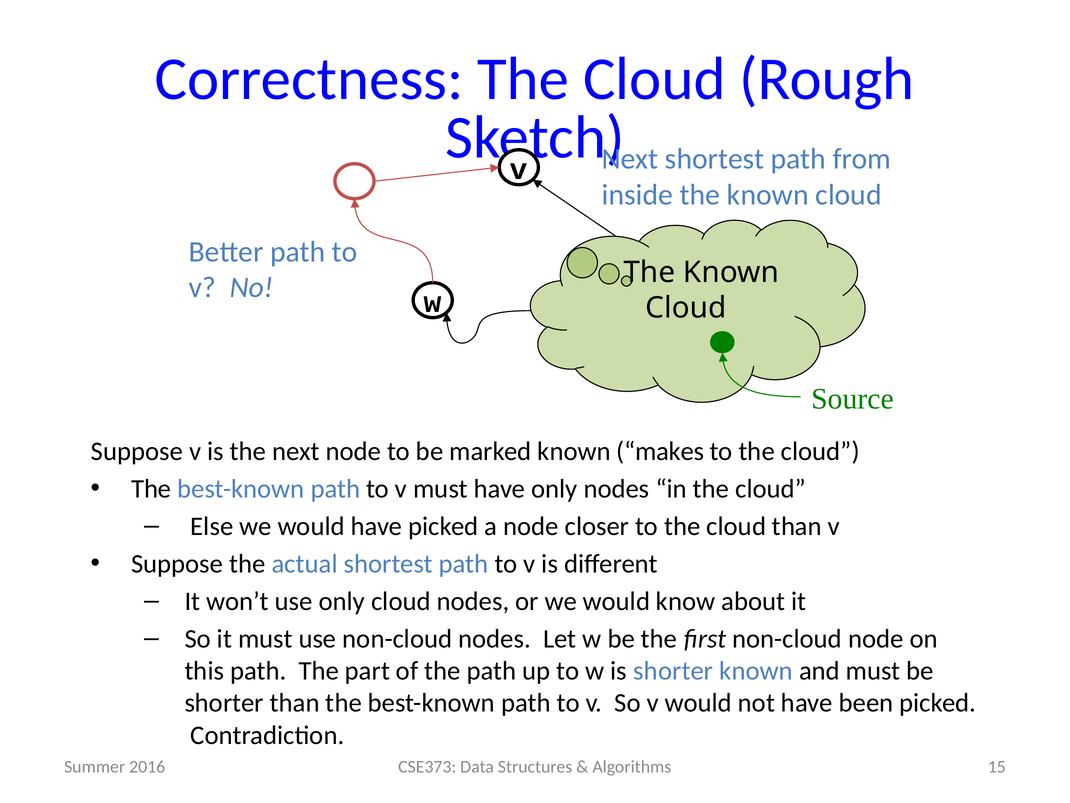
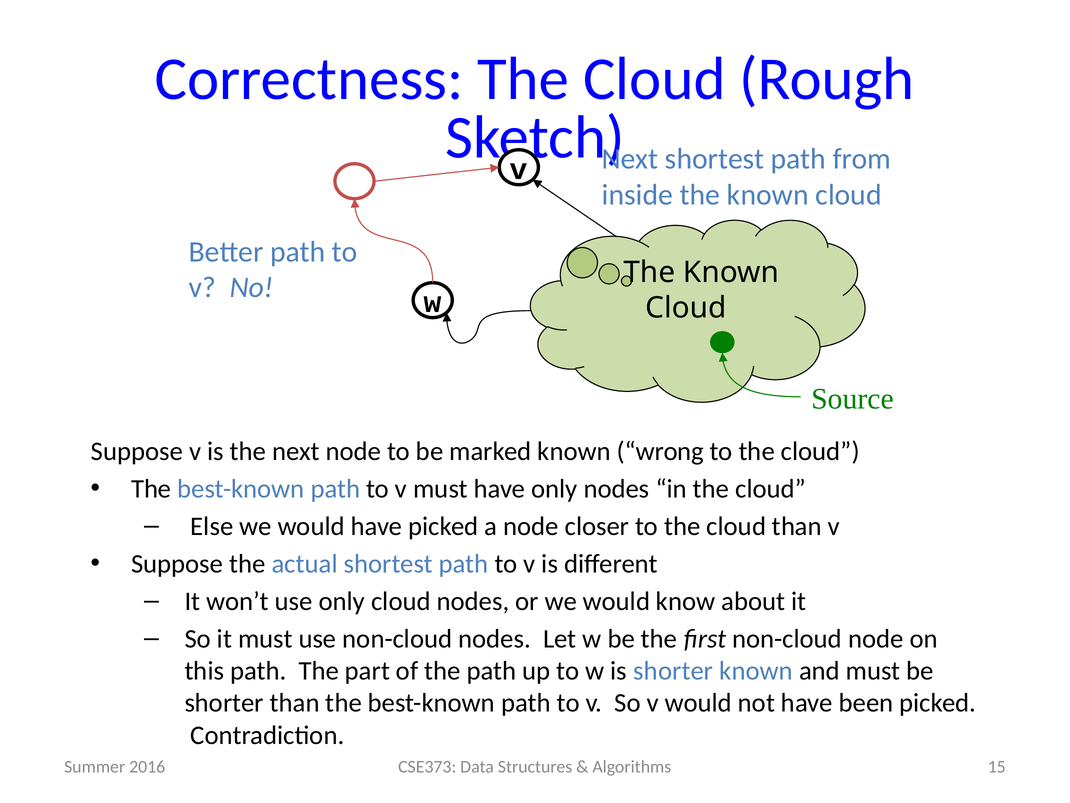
makes: makes -> wrong (660, 451)
